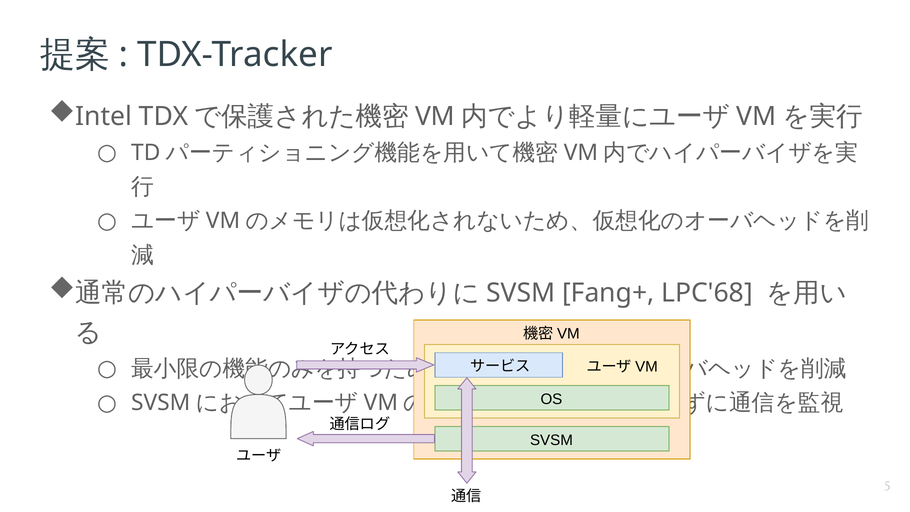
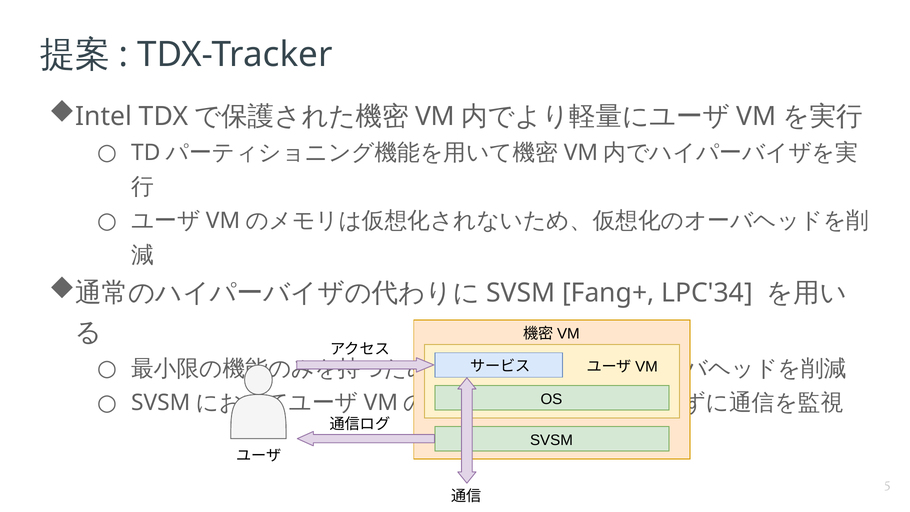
LPC'68: LPC'68 -> LPC'34 (707, 293)
